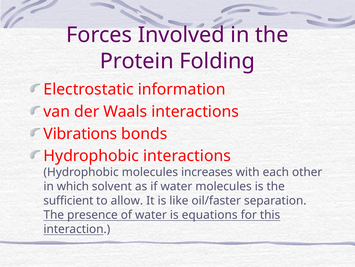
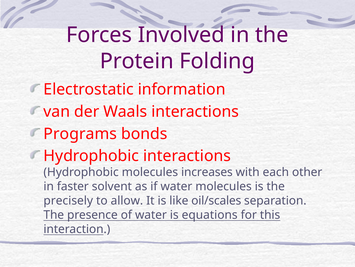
Vibrations: Vibrations -> Programs (80, 133)
which: which -> faster (73, 186)
sufficient: sufficient -> precisely (68, 200)
oil/faster: oil/faster -> oil/scales (216, 200)
